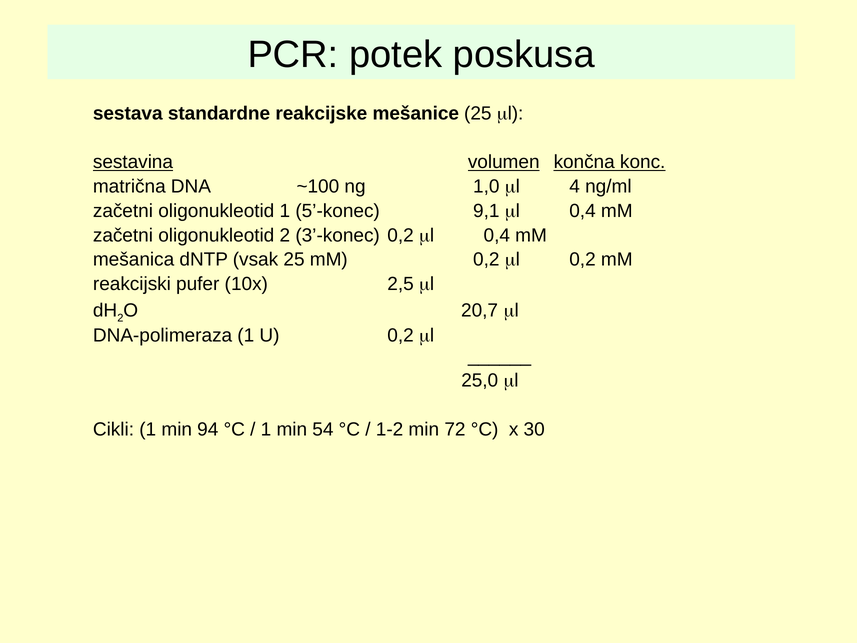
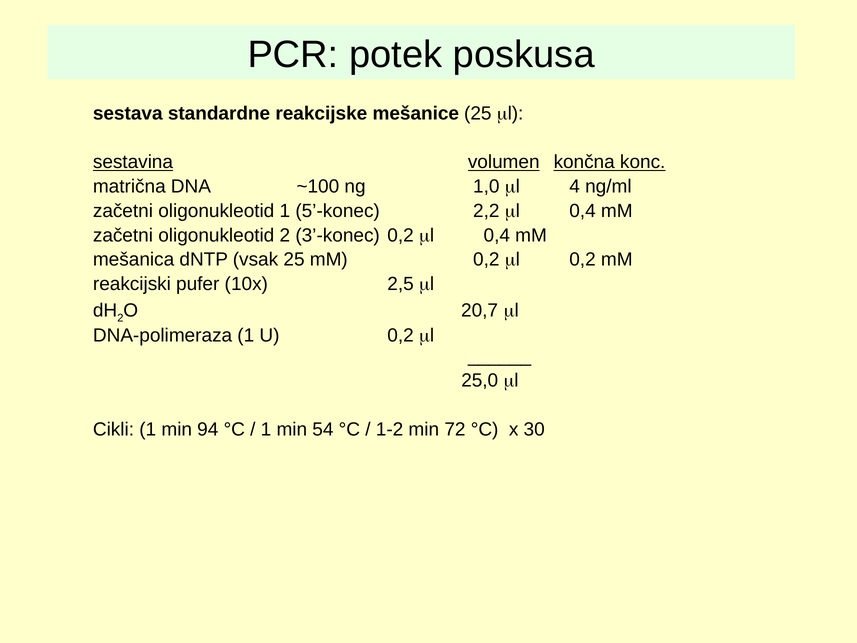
9,1: 9,1 -> 2,2 (486, 211)
